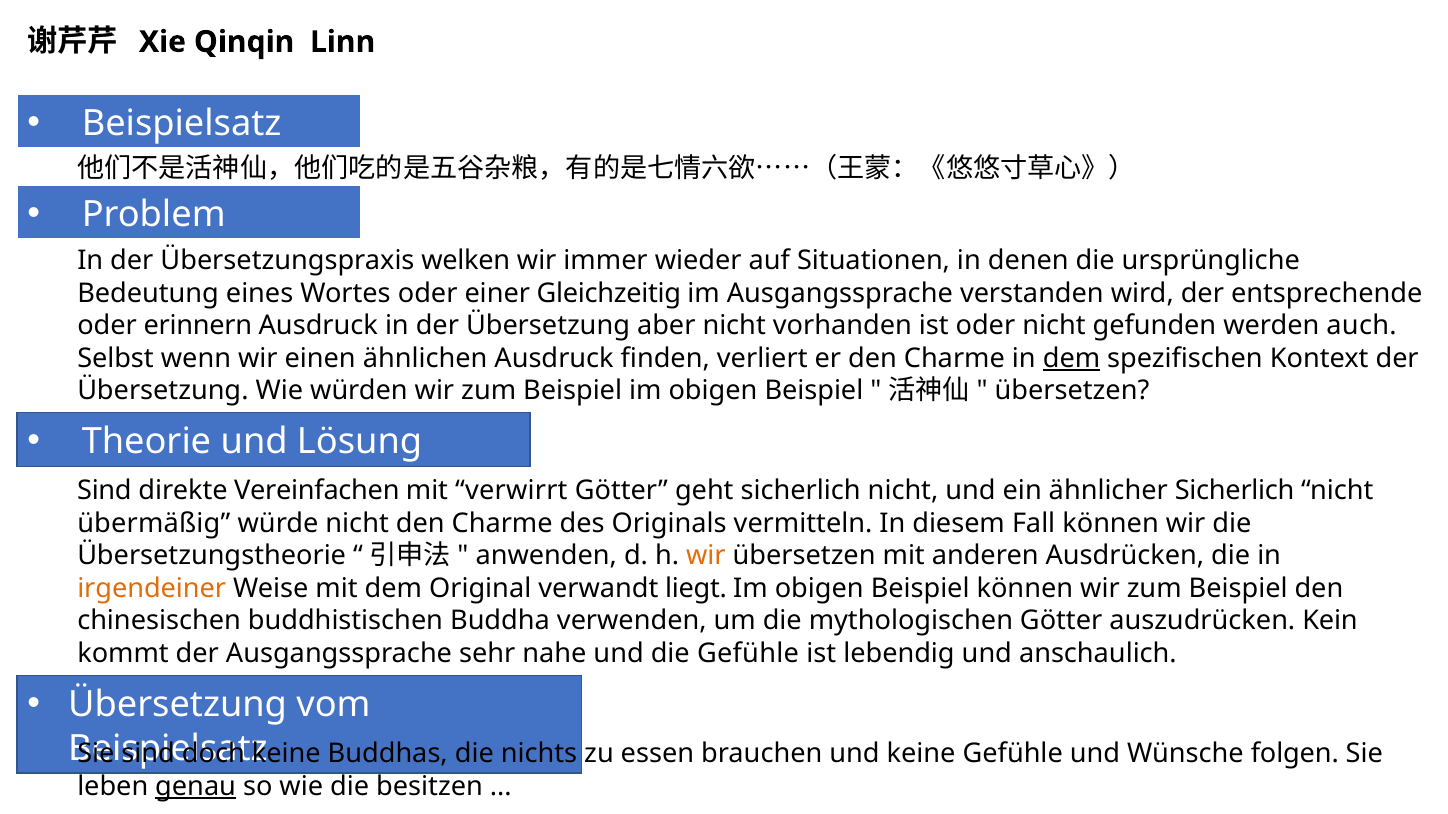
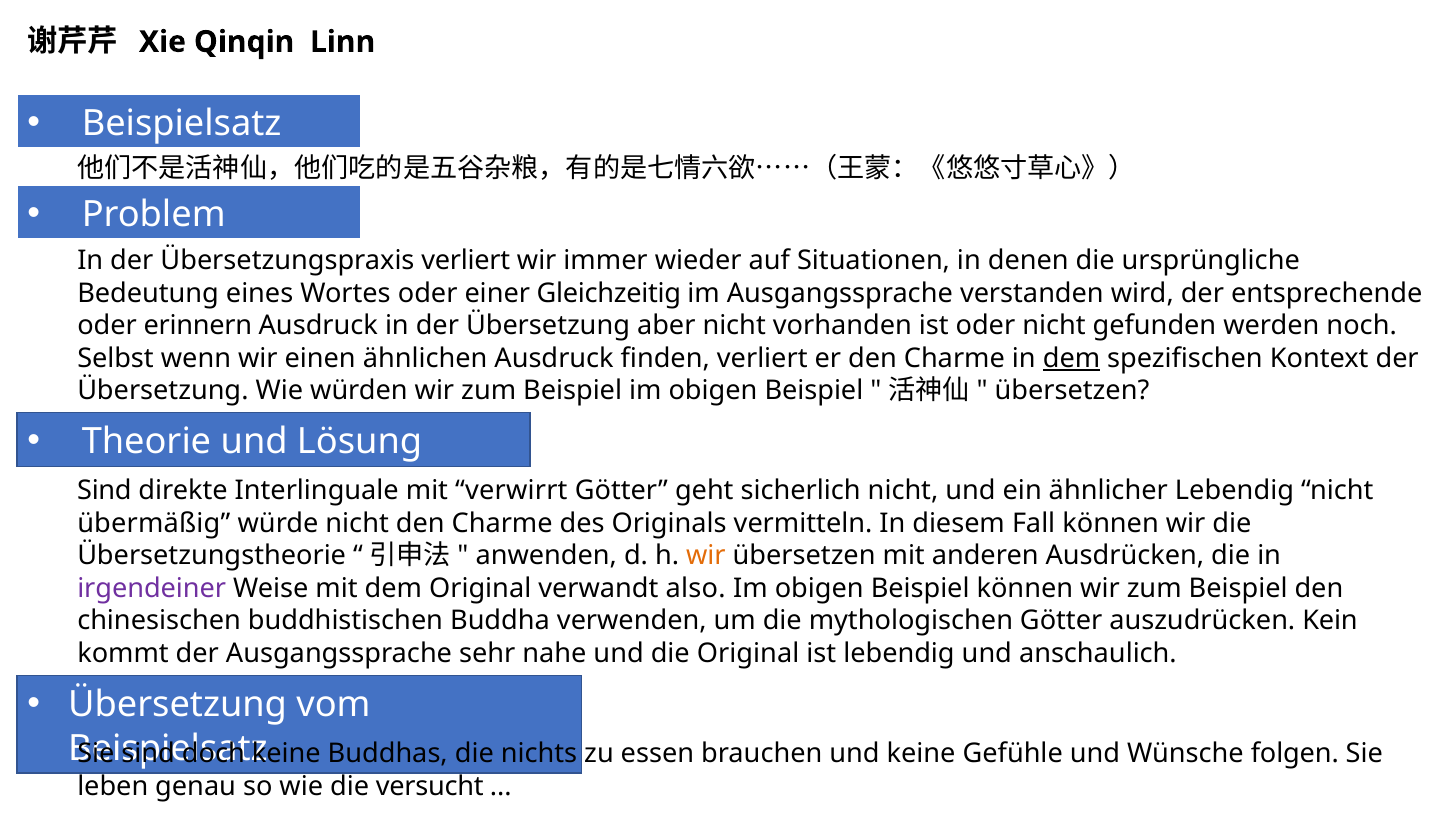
Übersetzungspraxis welken: welken -> verliert (466, 261)
auch: auch -> noch (1362, 326)
Vereinfachen: Vereinfachen -> Interlinguale (317, 491)
ähnlicher Sicherlich: Sicherlich -> Lebendig (1235, 491)
irgendeiner colour: orange -> purple (152, 589)
liegt: liegt -> also (696, 589)
die Gefühle: Gefühle -> Original (748, 654)
genau underline: present -> none (196, 787)
besitzen: besitzen -> versucht (430, 787)
